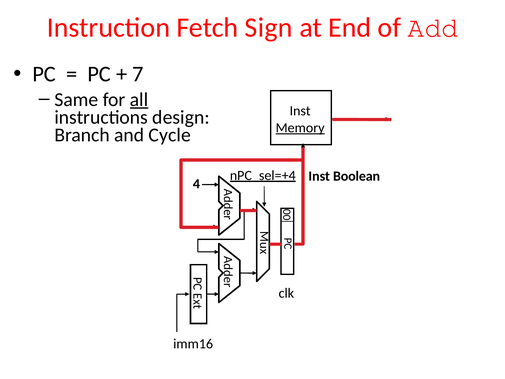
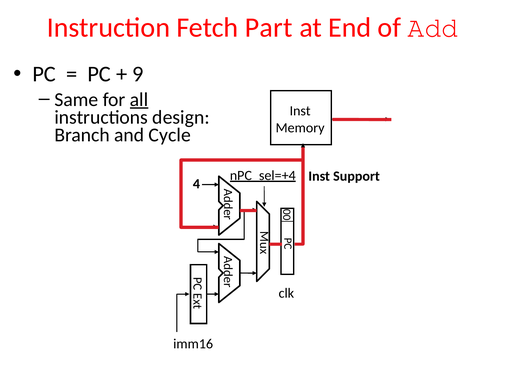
Sign: Sign -> Part (269, 28)
7: 7 -> 9 (138, 74)
Memory underline: present -> none (300, 128)
Boolean: Boolean -> Support (356, 176)
